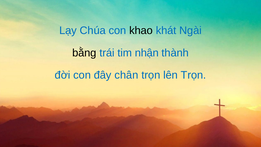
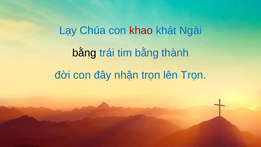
khao colour: black -> red (141, 31)
tim nhận: nhận -> bằng (147, 53)
chân: chân -> nhận (126, 75)
